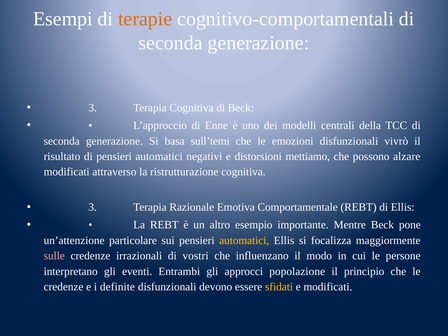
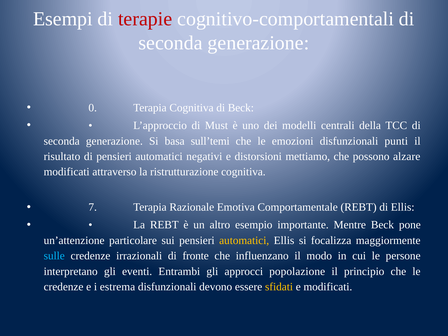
terapie colour: orange -> red (145, 19)
3: 3 -> 0 (93, 108)
Enne: Enne -> Must (216, 126)
vivrò: vivrò -> punti (396, 141)
3: 3 -> 7 (93, 207)
sulle colour: pink -> light blue (54, 256)
vostri: vostri -> fronte (196, 256)
definite: definite -> estrema (117, 287)
